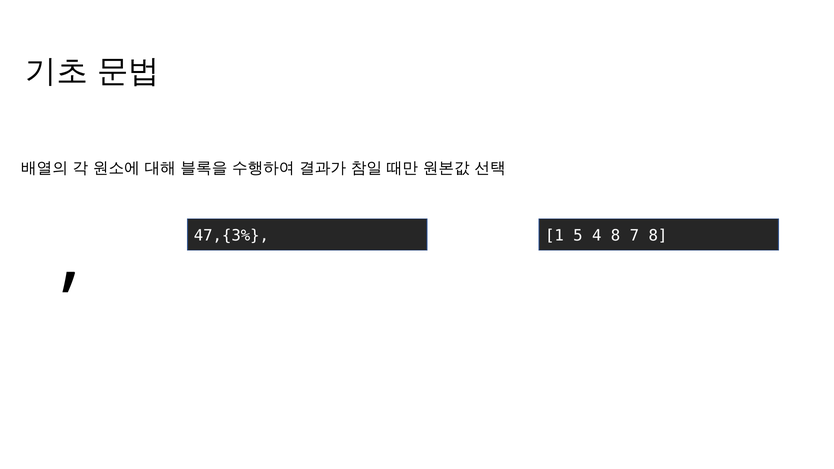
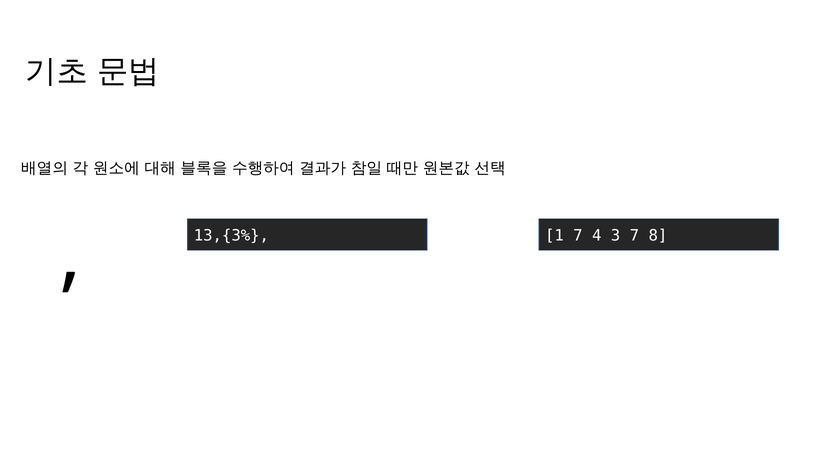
47,{3%: 47,{3% -> 13,{3% (231, 236)
1 5: 5 -> 7 (578, 236)
4 8: 8 -> 3 (616, 236)
